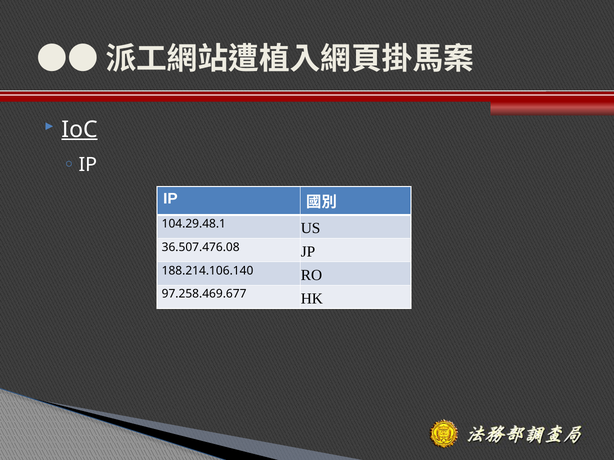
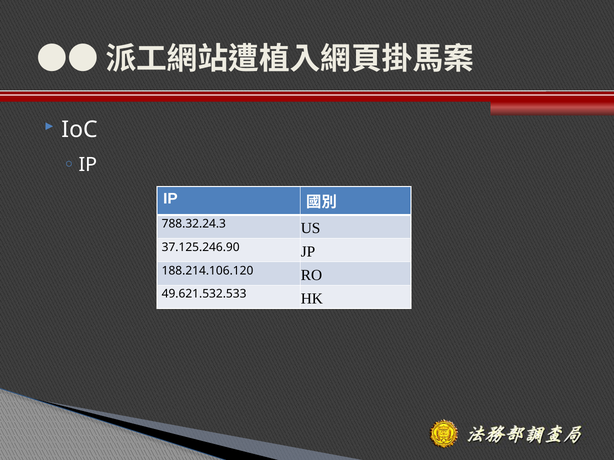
IoC underline: present -> none (79, 130)
104.29.48.1: 104.29.48.1 -> 788.32.24.3 (194, 224)
36.507.476.08: 36.507.476.08 -> 37.125.246.90 (201, 247)
188.214.106.140: 188.214.106.140 -> 188.214.106.120 (208, 271)
97.258.469.677: 97.258.469.677 -> 49.621.532.533 (204, 294)
